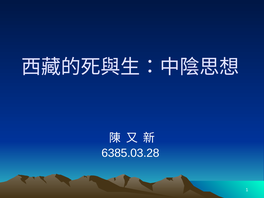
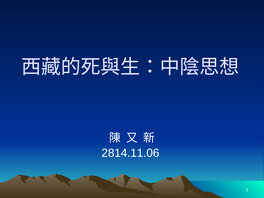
6385.03.28: 6385.03.28 -> 2814.11.06 (130, 153)
